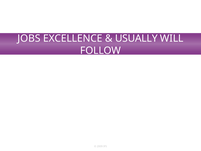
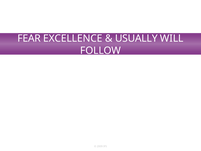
JOBS: JOBS -> FEAR (29, 38)
